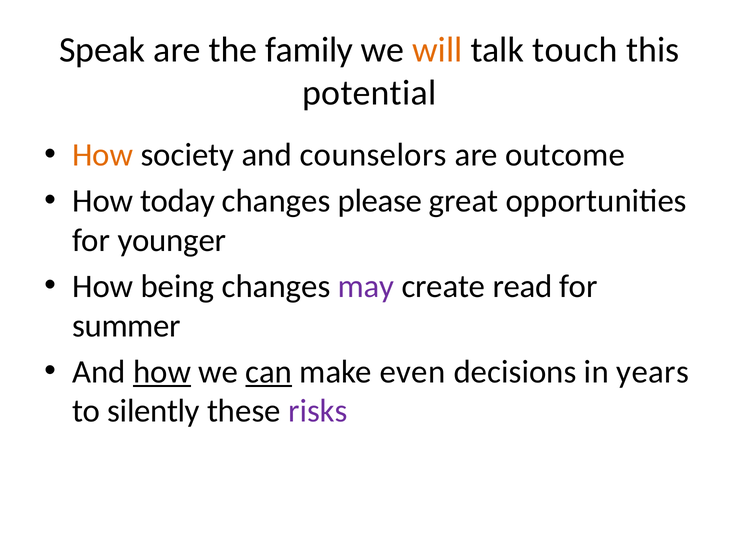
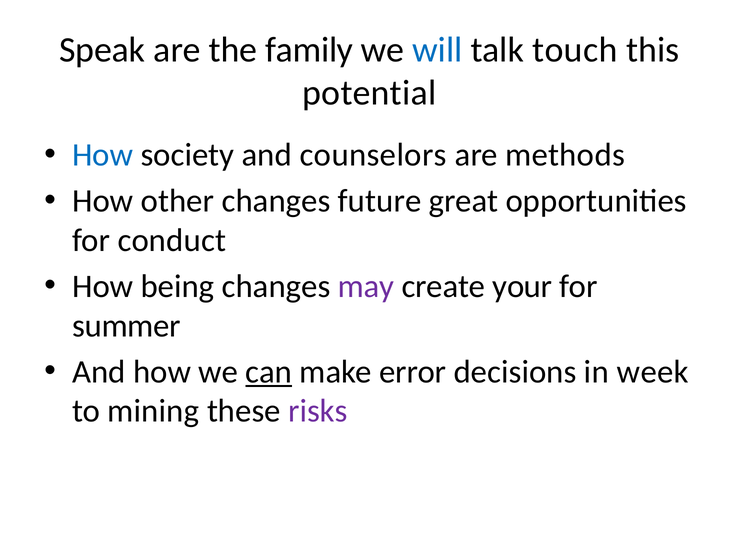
will colour: orange -> blue (437, 50)
How colour: orange -> blue (103, 155)
outcome: outcome -> methods (565, 155)
today: today -> other (177, 201)
please: please -> future (380, 201)
younger: younger -> conduct (172, 240)
read: read -> your (522, 286)
how underline: present -> none (162, 372)
even: even -> error (413, 372)
years: years -> week (653, 372)
silently: silently -> mining (153, 411)
